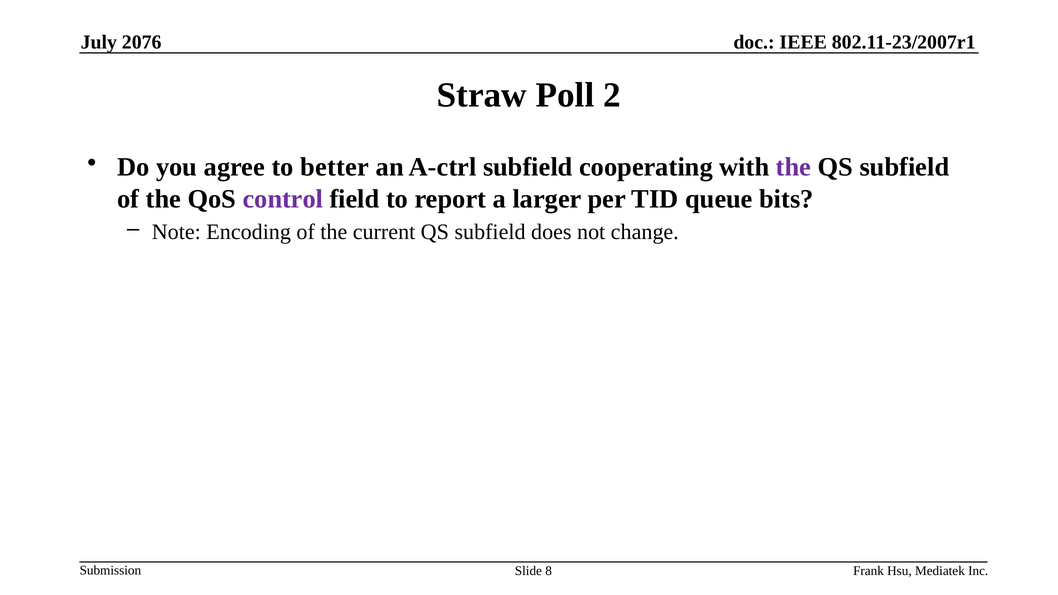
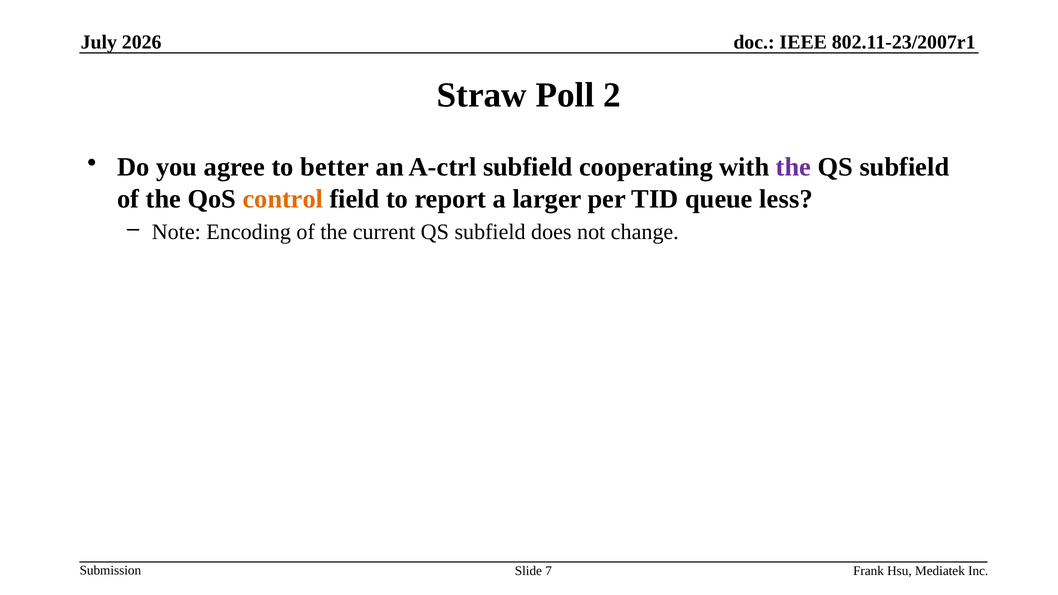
2076: 2076 -> 2026 (142, 42)
control colour: purple -> orange (283, 199)
bits: bits -> less (786, 199)
8: 8 -> 7 (549, 571)
